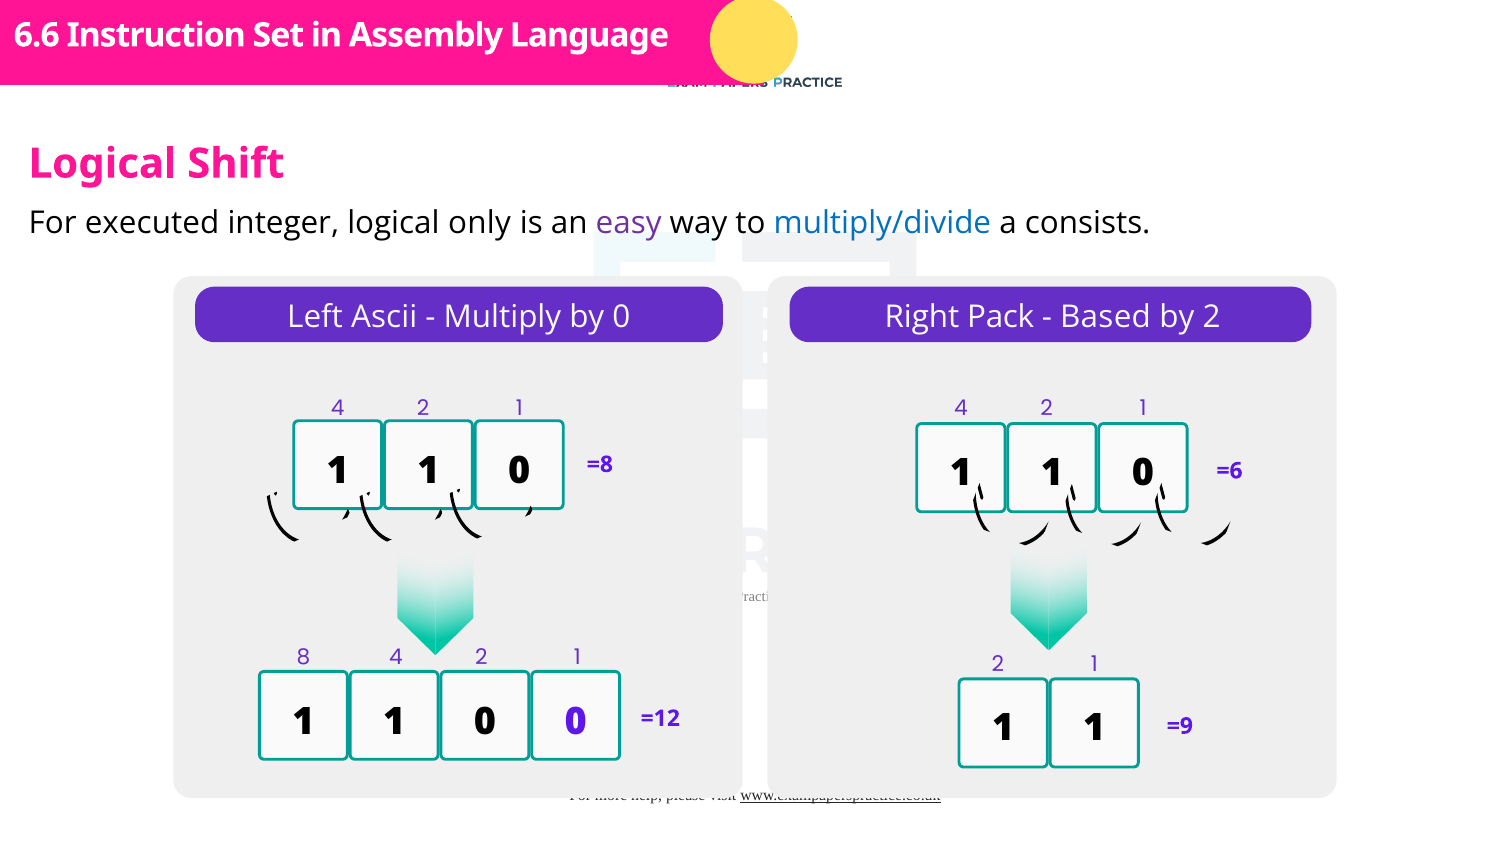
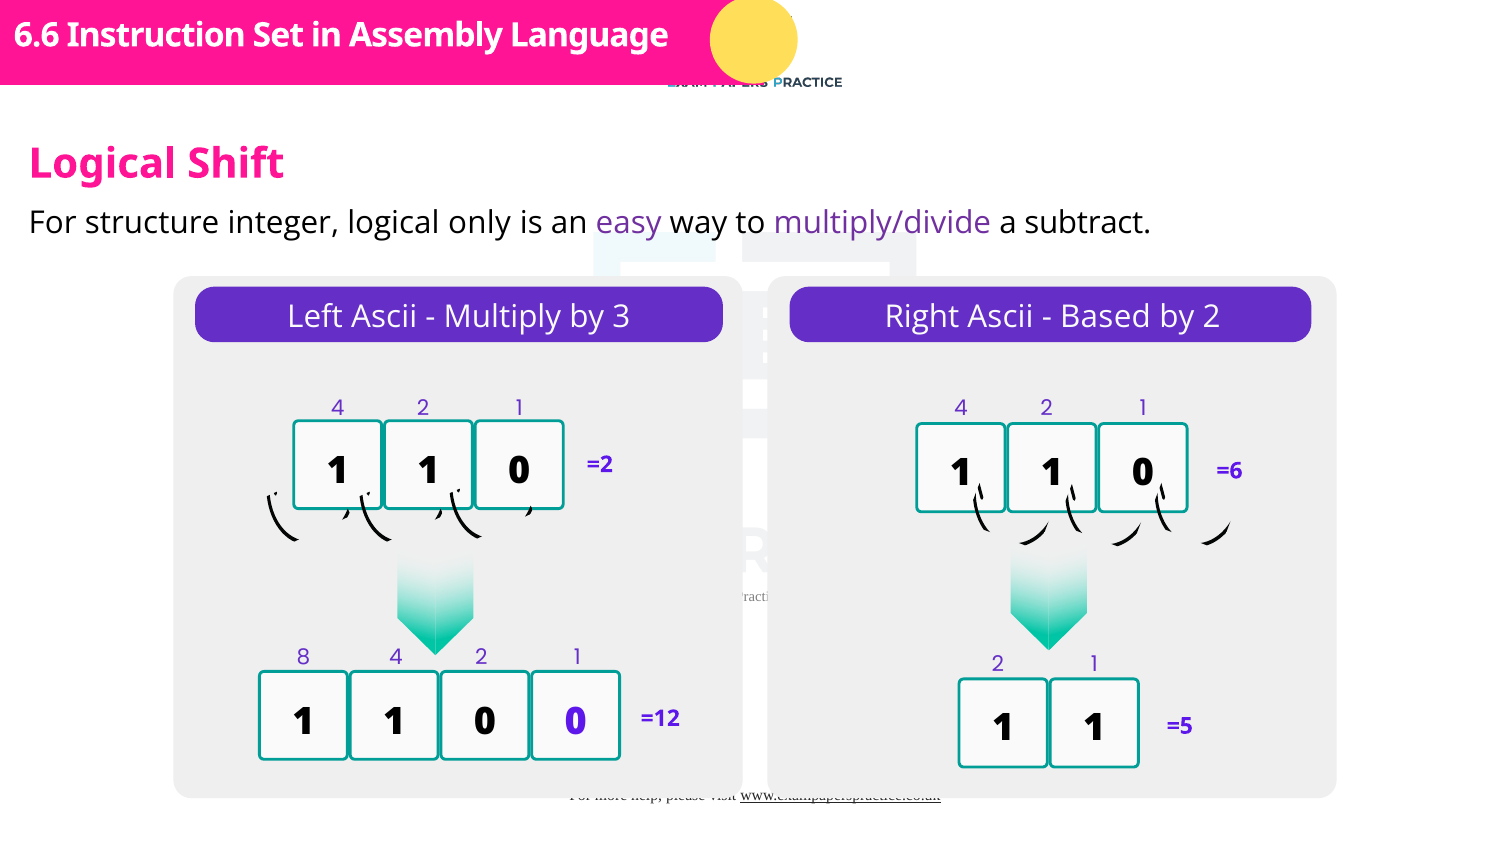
executed: executed -> structure (152, 223)
multiply/divide colour: blue -> purple (882, 223)
consists: consists -> subtract (1088, 223)
by 0: 0 -> 3 (621, 318)
Right Pack: Pack -> Ascii (1001, 318)
=8: =8 -> =2 (600, 465)
=9: =9 -> =5 (1180, 726)
